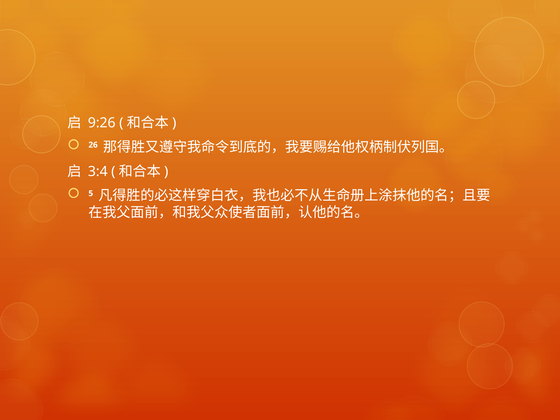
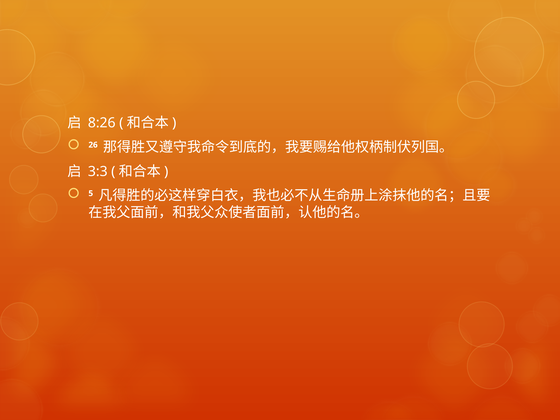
9:26: 9:26 -> 8:26 (102, 123)
3:4: 3:4 -> 3:3 (98, 171)
